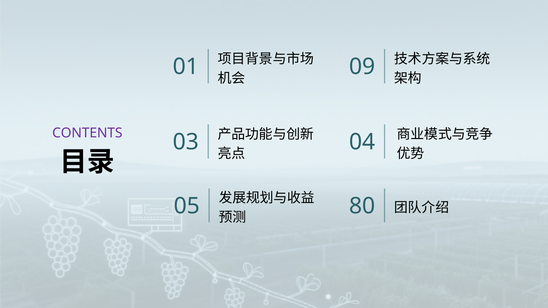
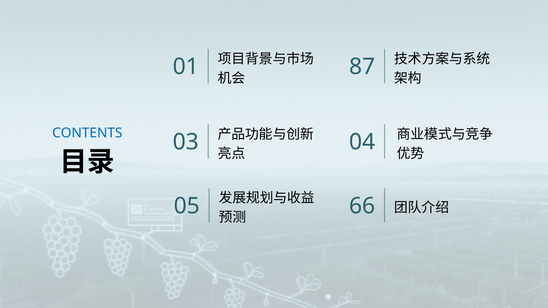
09: 09 -> 87 (362, 67)
CONTENTS colour: purple -> blue (87, 133)
80: 80 -> 66 (362, 206)
